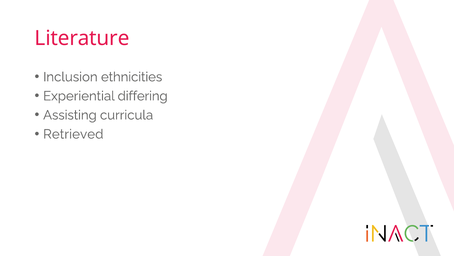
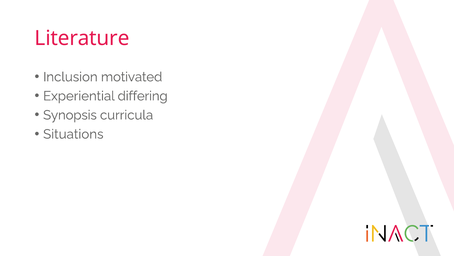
ethnicities: ethnicities -> motivated (132, 77)
Assisting: Assisting -> Synopsis (70, 115)
Retrieved: Retrieved -> Situations (73, 134)
